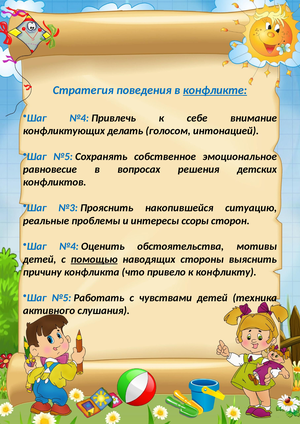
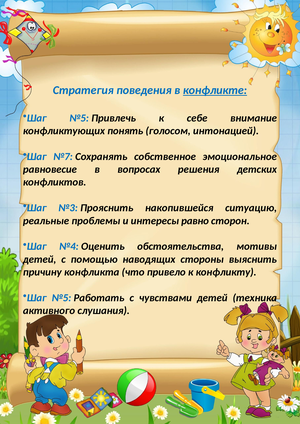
№4: №4 -> №5 (79, 118)
делать: делать -> понять (125, 131)
№5: №5 -> №7 (63, 157)
ссоры: ссоры -> равно (195, 221)
помощью underline: present -> none (94, 259)
